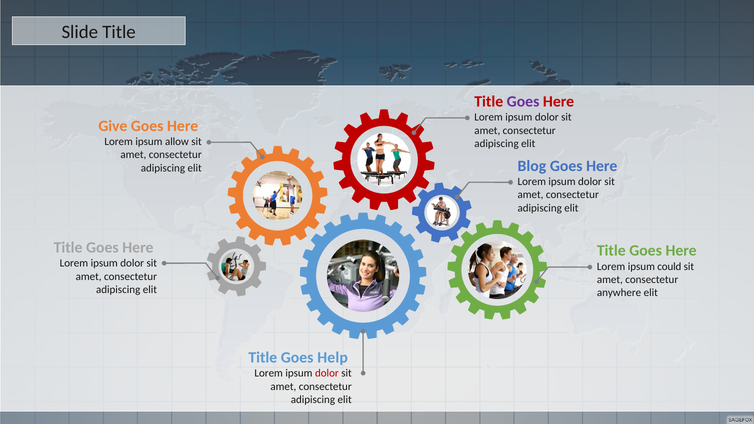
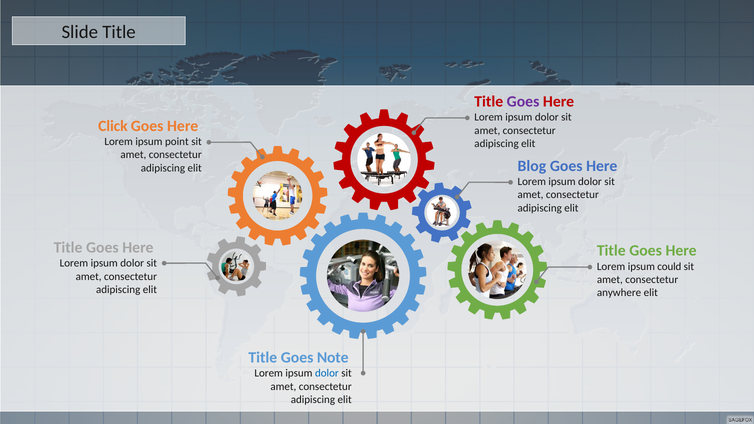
Give: Give -> Click (113, 126)
allow: allow -> point (177, 142)
Help: Help -> Note (333, 358)
dolor colour: red -> blue (327, 373)
